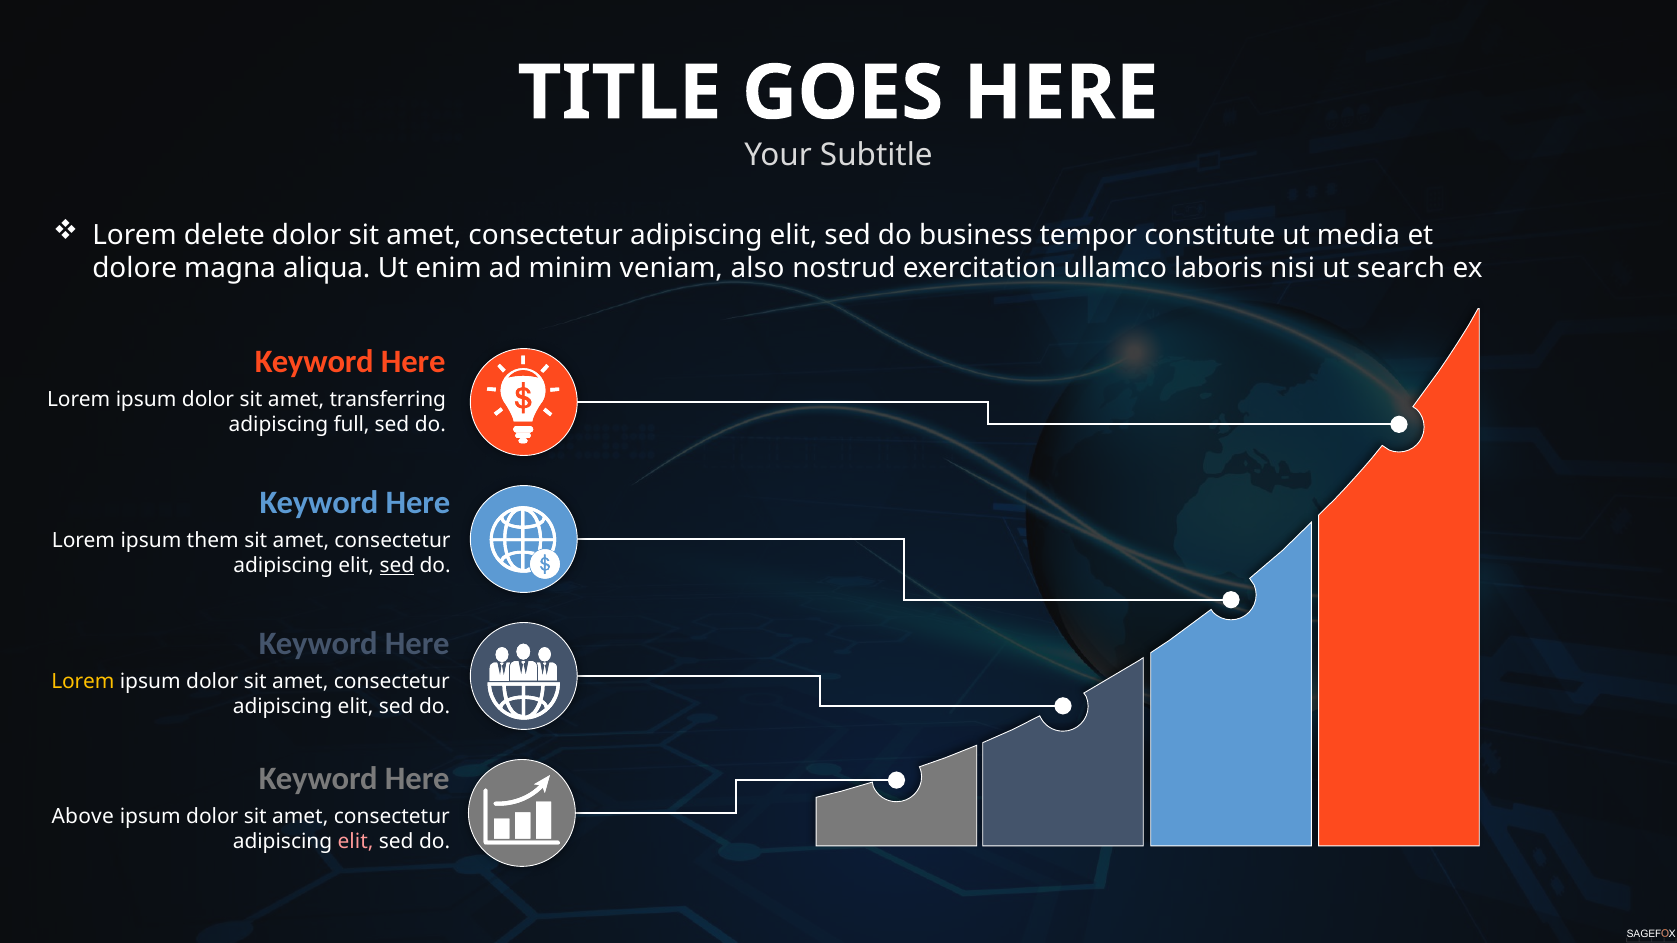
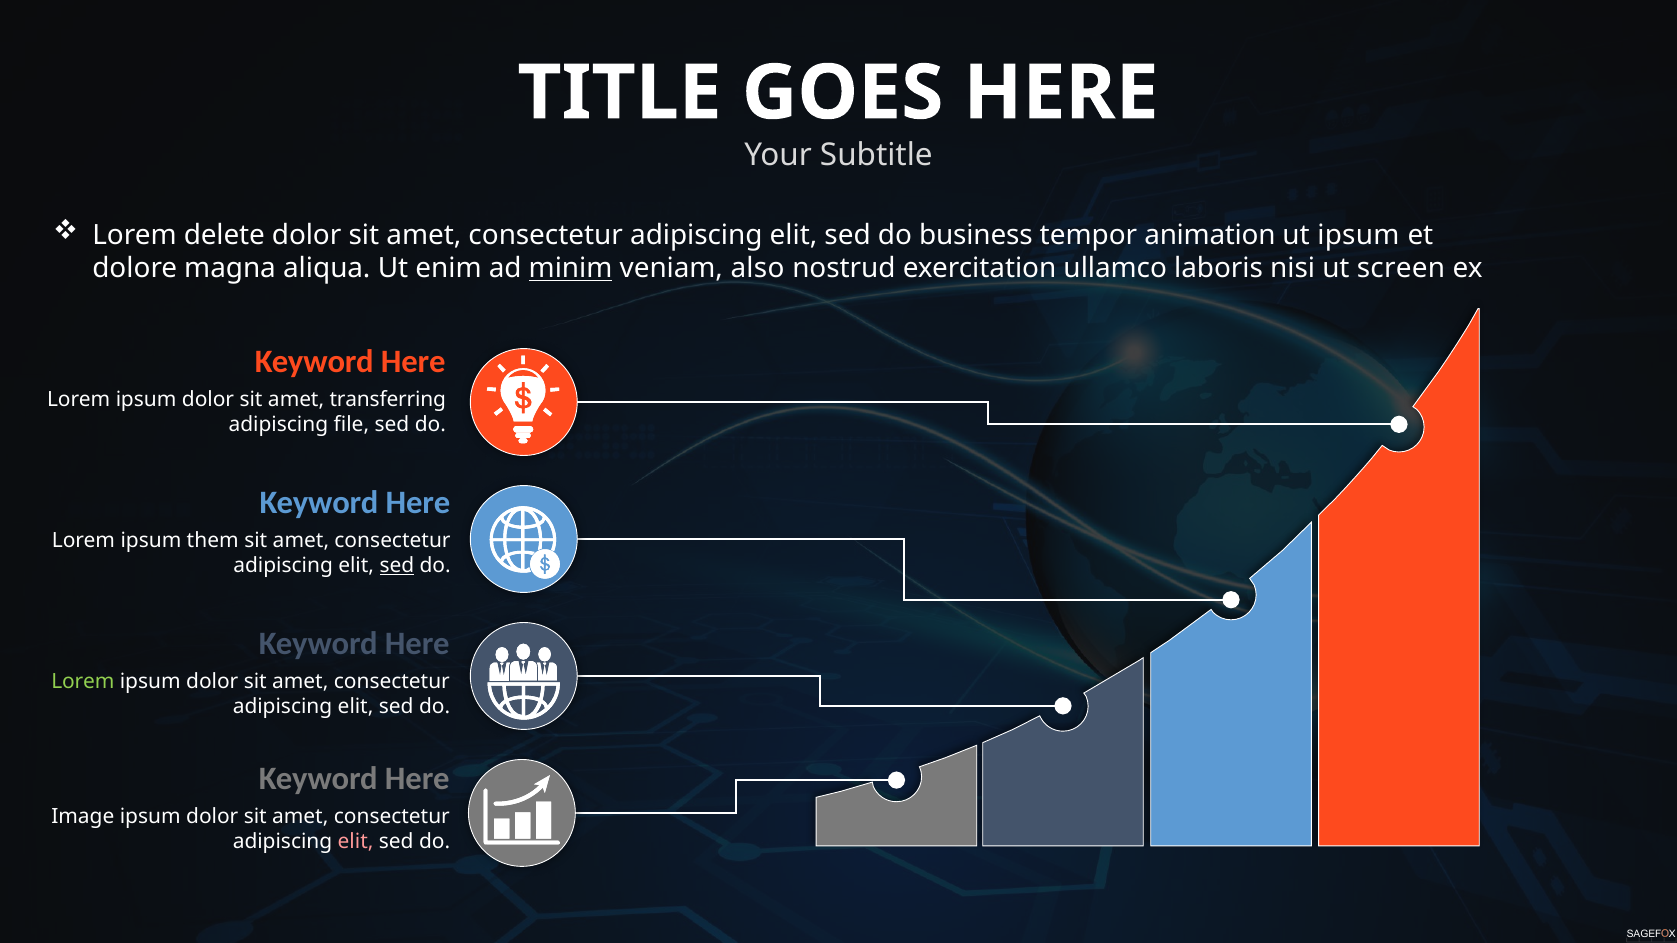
constitute: constitute -> animation (1210, 235)
ut media: media -> ipsum (1358, 235)
minim underline: none -> present (571, 269)
search: search -> screen (1401, 269)
full: full -> file (351, 425)
Lorem colour: yellow -> light green (83, 681)
Above: Above -> Image (83, 817)
